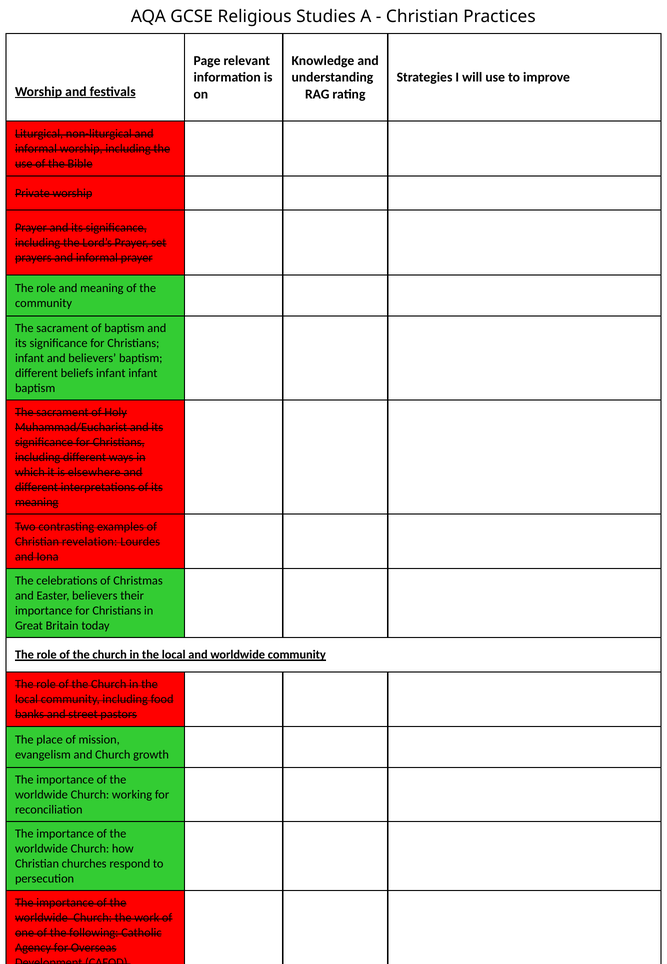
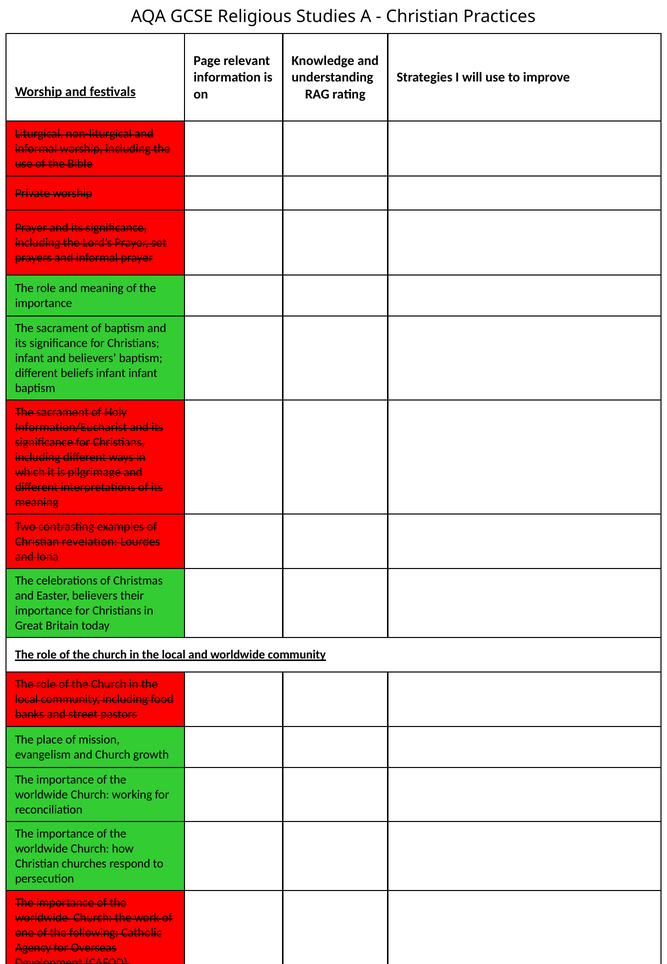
community: community -> importance (44, 303)
Muhammad/Eucharist: Muhammad/Eucharist -> Information/Eucharist (71, 427)
elsewhere: elsewhere -> pilgrimage (94, 472)
